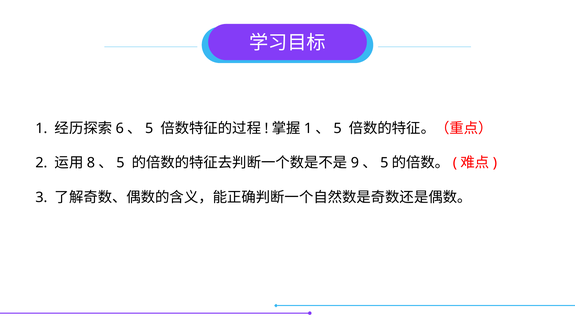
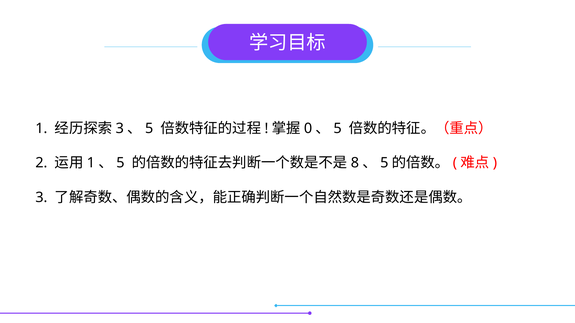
6: 6 -> 3 (120, 129)
1: 1 -> 0 (308, 129)
8: 8 -> 1 (91, 163)
9: 9 -> 8 (355, 163)
